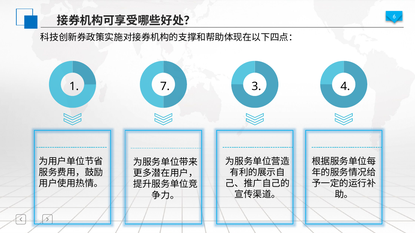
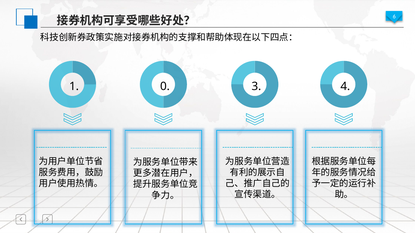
7: 7 -> 0 (165, 87)
